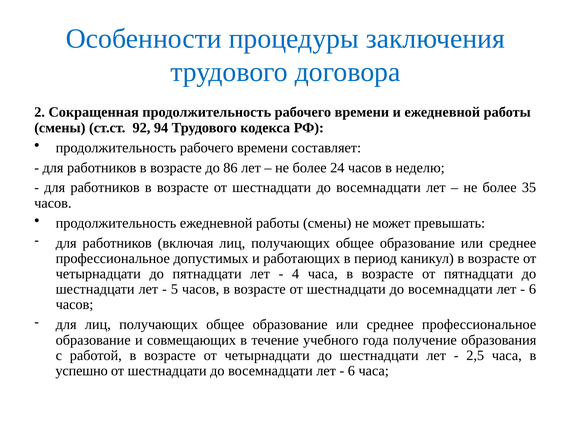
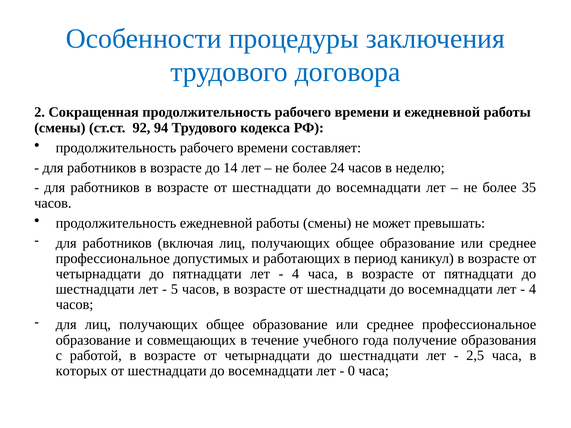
86: 86 -> 14 (230, 168)
6: 6 -> 4 (533, 289)
успешно: успешно -> которых (81, 371)
6: 6 -> 0 (351, 371)
